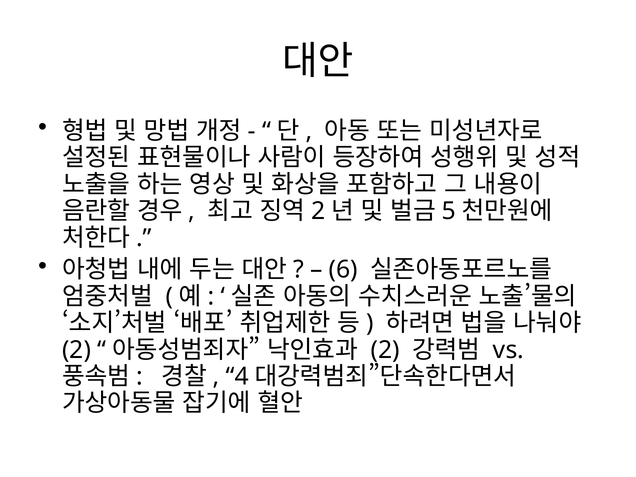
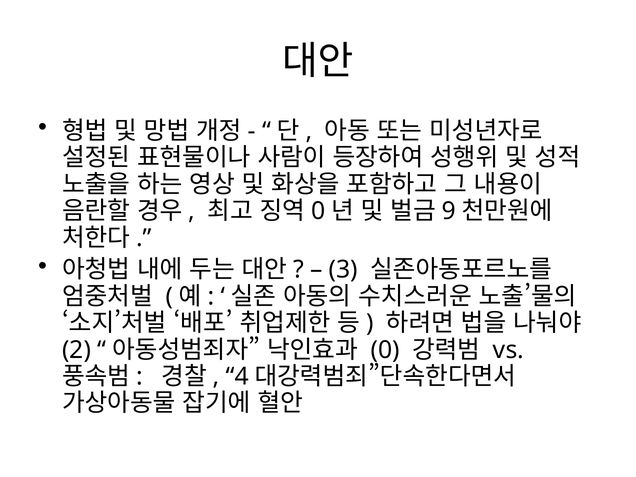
2: 2 -> 0 (318, 211)
5: 5 -> 9 (449, 211)
6: 6 -> 3 (343, 270)
2: 2 -> 0 (385, 350)
